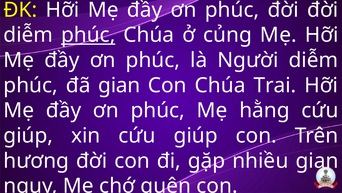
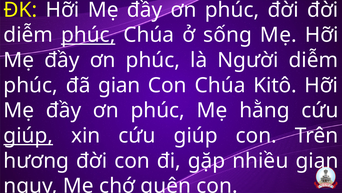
củng: củng -> sống (228, 35)
Trai: Trai -> Kitô (275, 85)
giúp underline: none -> present (28, 135)
